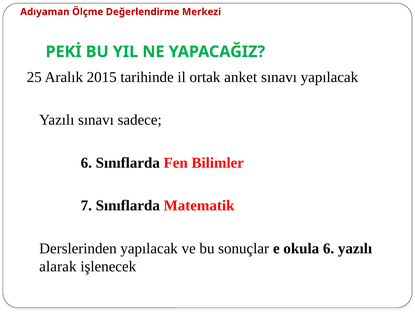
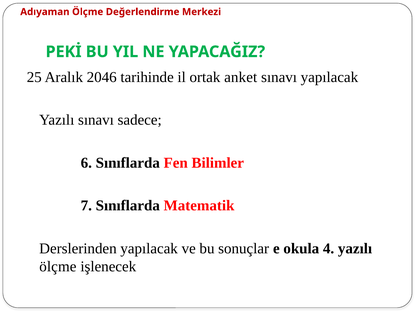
2015: 2015 -> 2046 (102, 77)
okula 6: 6 -> 4 (329, 248)
alarak: alarak -> ölçme (58, 266)
